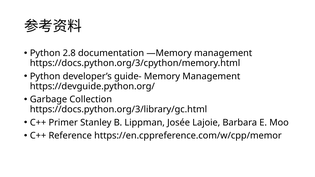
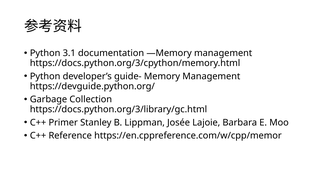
2.8: 2.8 -> 3.1 (69, 53)
